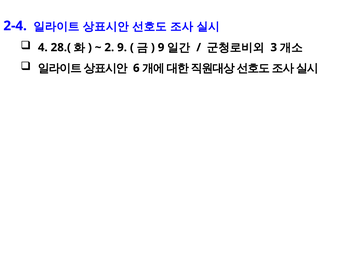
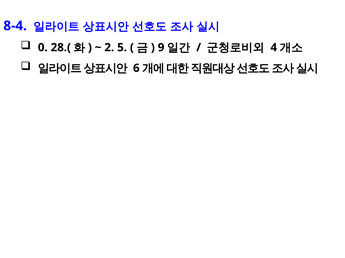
2-4: 2-4 -> 8-4 (15, 26)
4: 4 -> 0 (43, 48)
2 9: 9 -> 5 (122, 48)
3: 3 -> 4 (274, 48)
